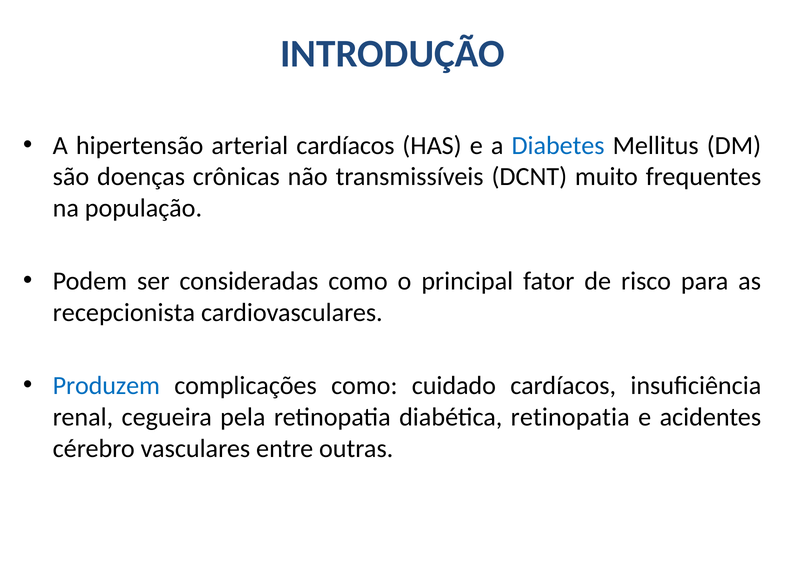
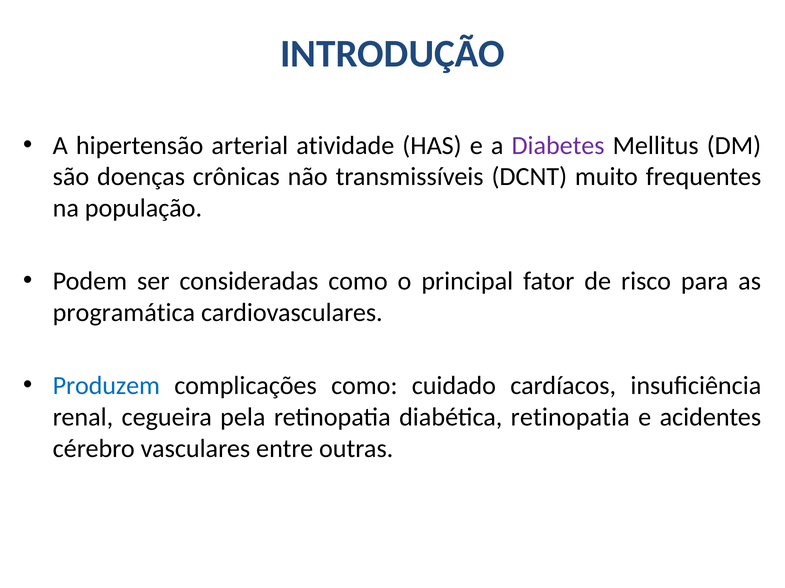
arterial cardíacos: cardíacos -> atividade (345, 146)
Diabetes colour: blue -> purple (558, 146)
recepcionista: recepcionista -> programática (124, 313)
